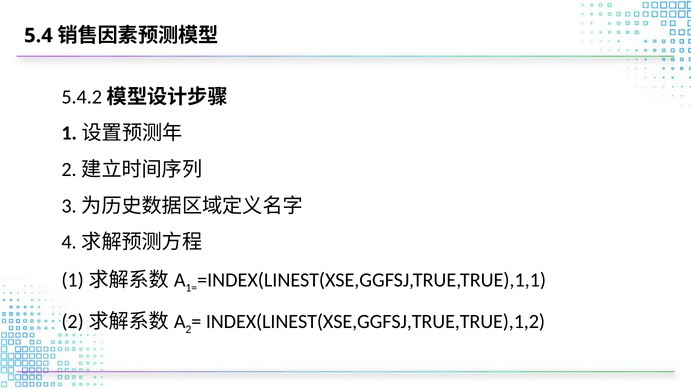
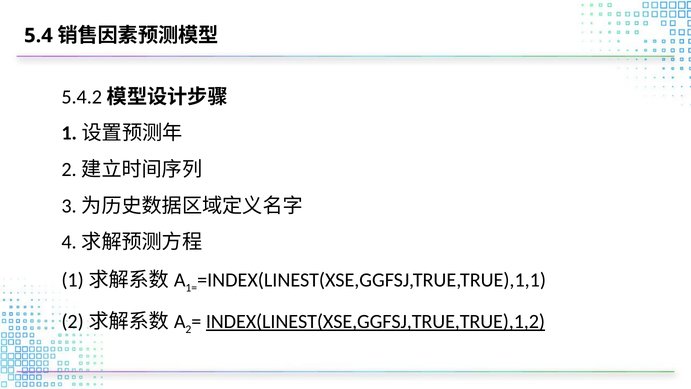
INDEX(LINEST(XSE,GGFSJ,TRUE,TRUE),1,2 underline: none -> present (375, 321)
